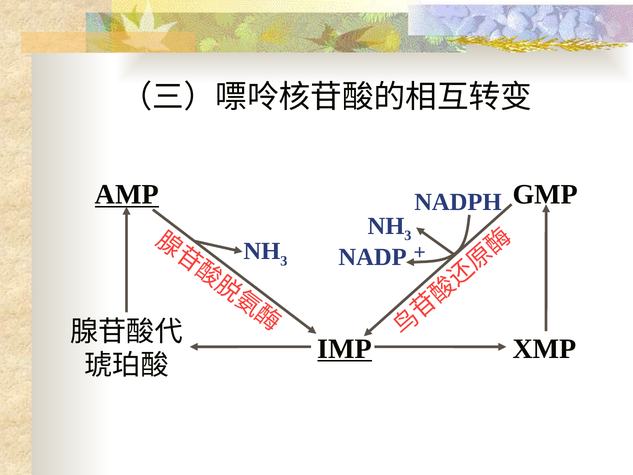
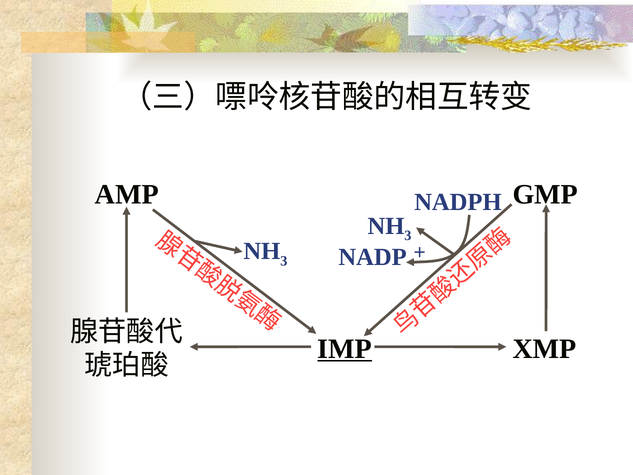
AMP underline: present -> none (127, 194)
